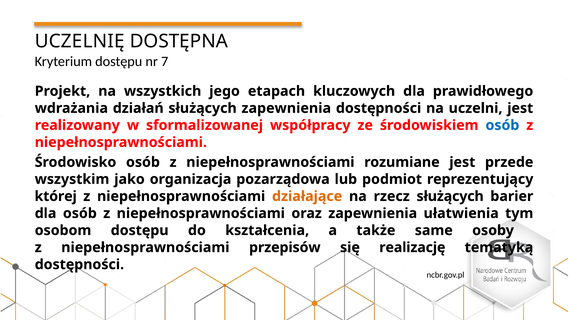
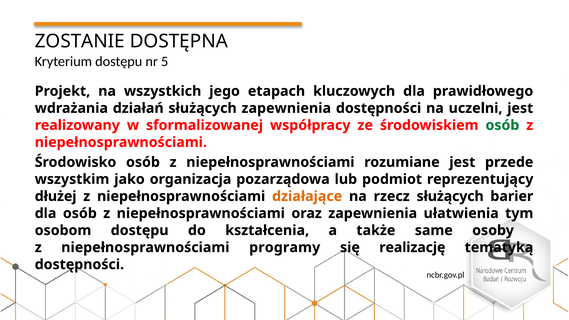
UCZELNIĘ: UCZELNIĘ -> ZOSTANIE (80, 41)
7: 7 -> 5 (165, 61)
osób colour: blue -> green (502, 125)
której: której -> dłużej (56, 196)
przepisów: przepisów -> programy (285, 248)
